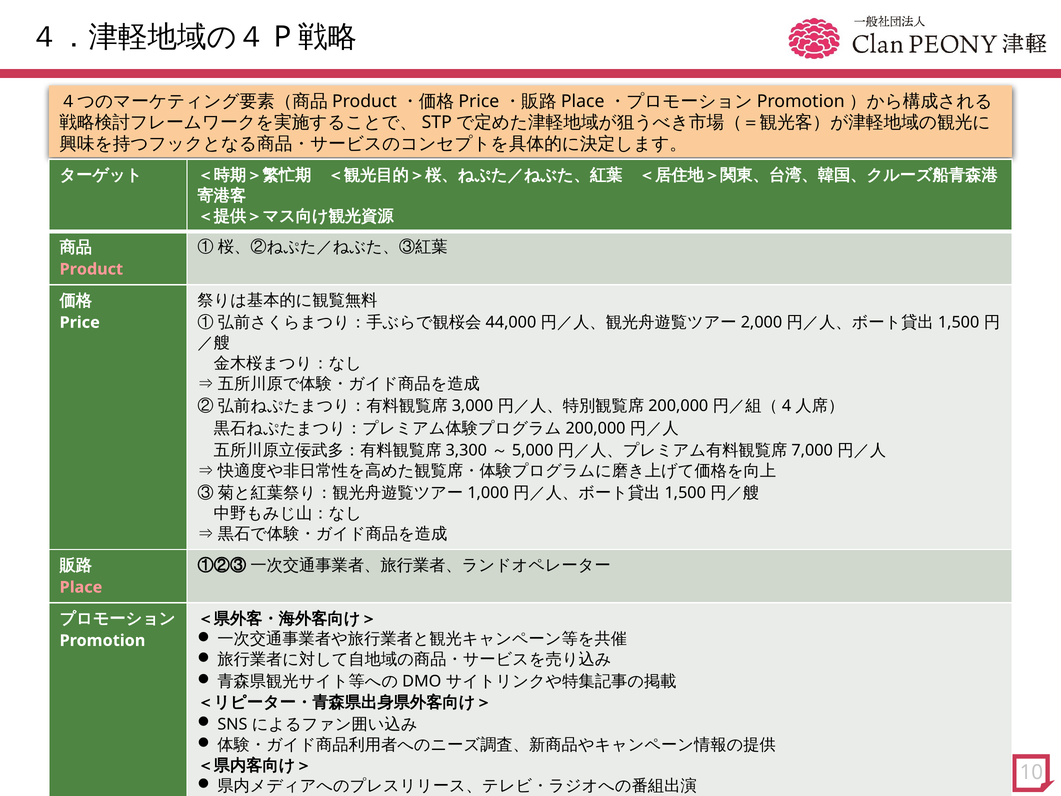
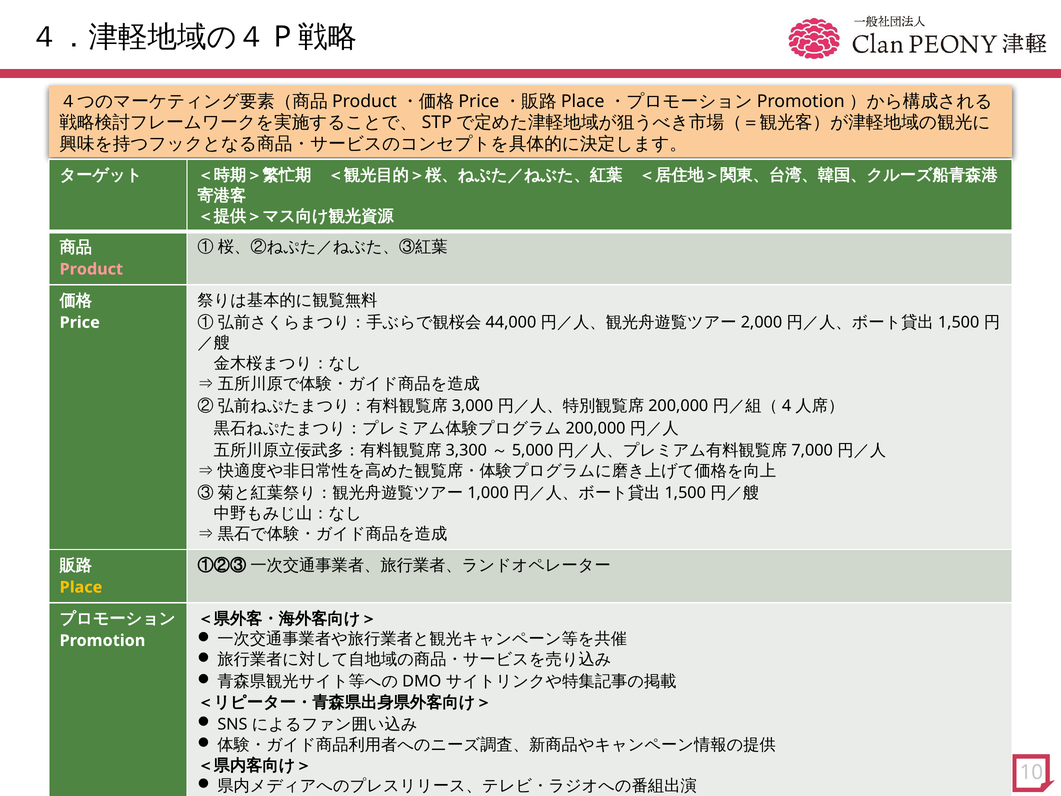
Place colour: pink -> yellow (81, 587)
